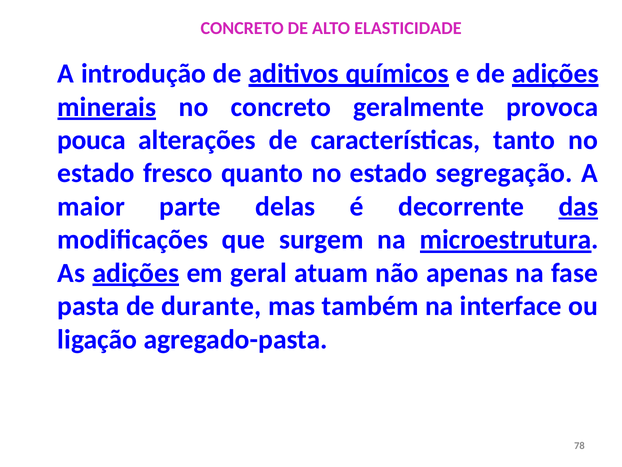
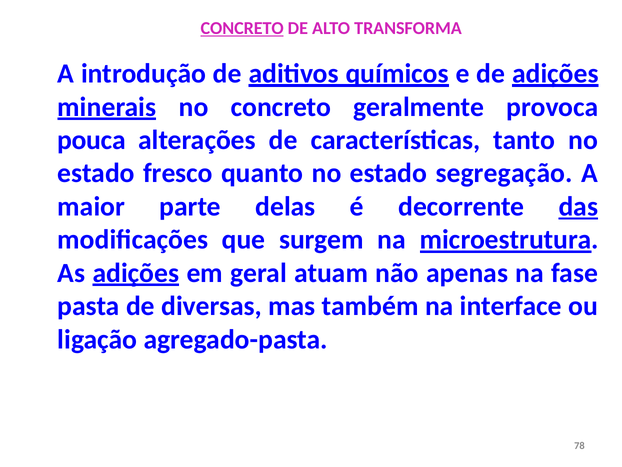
CONCRETO underline: none -> present (242, 28)
ELASTICIDADE: ELASTICIDADE -> TRANSFORMA (408, 28)
durante: durante -> diversas (212, 306)
